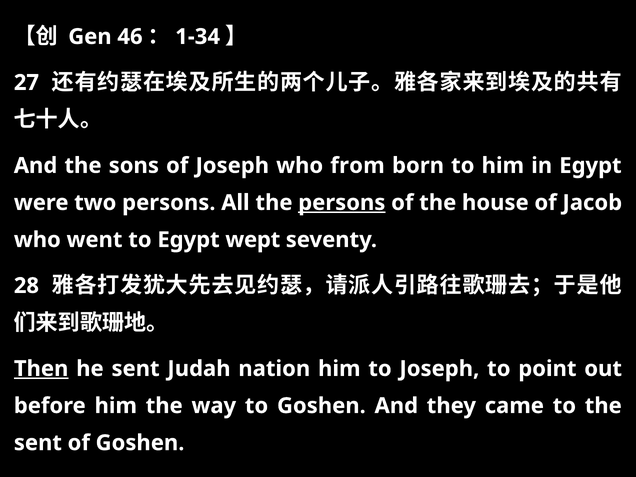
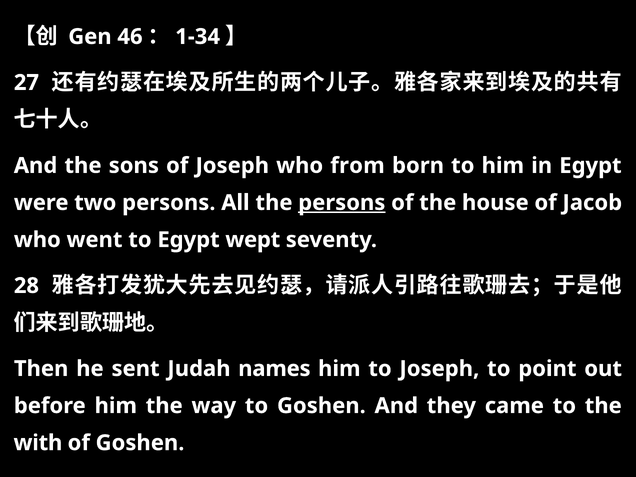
Then underline: present -> none (41, 369)
nation: nation -> names (274, 369)
sent: sent -> with (38, 443)
